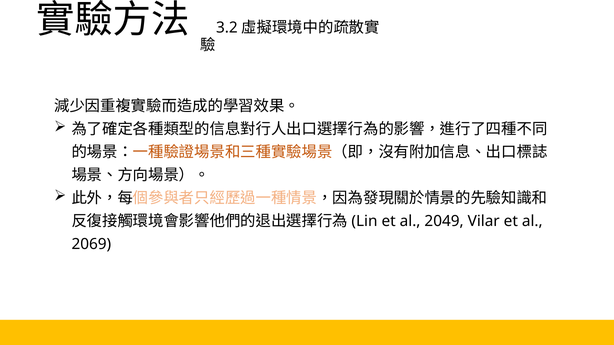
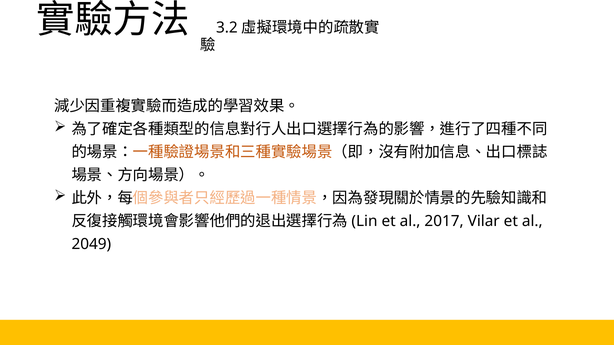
2049: 2049 -> 2017 (444, 221)
2069: 2069 -> 2049 (91, 244)
